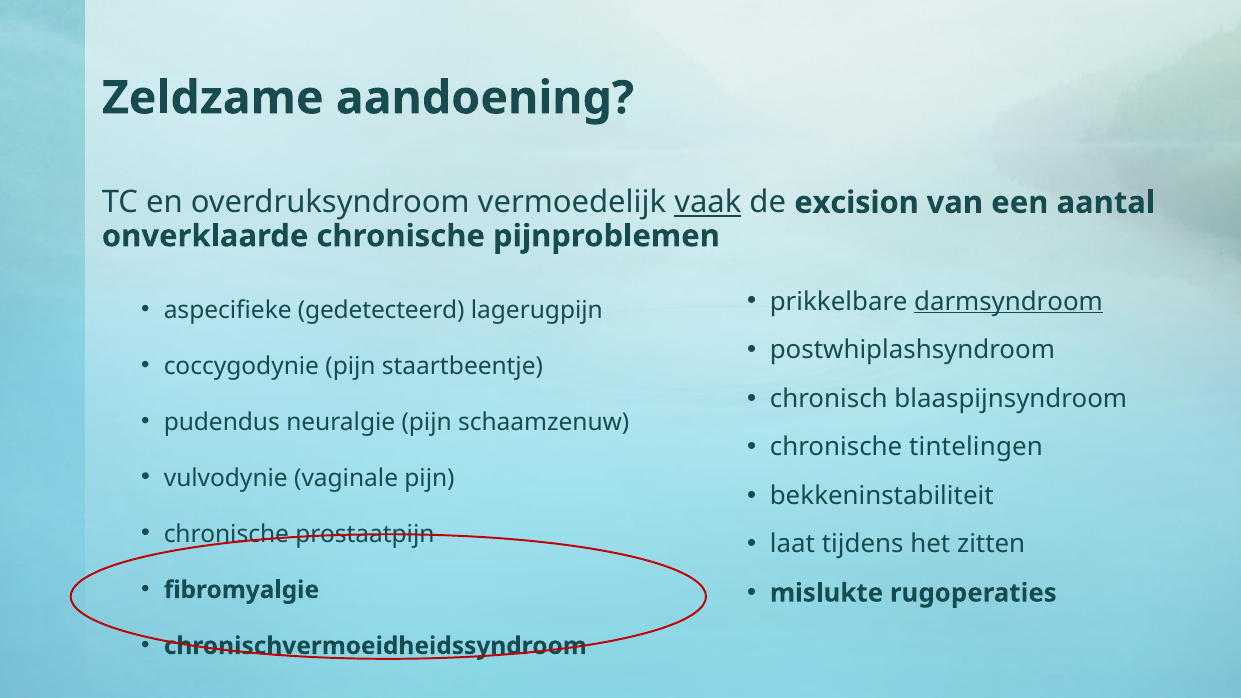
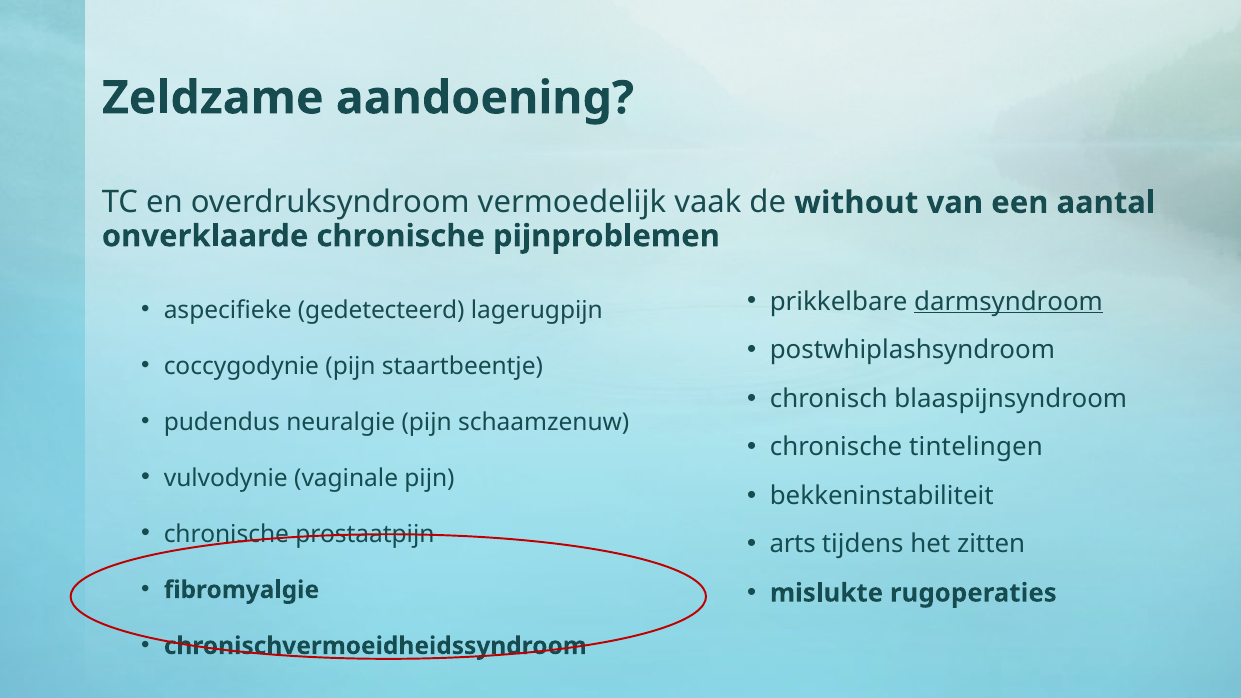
vaak underline: present -> none (708, 203)
excision: excision -> without (856, 203)
laat: laat -> arts (793, 545)
